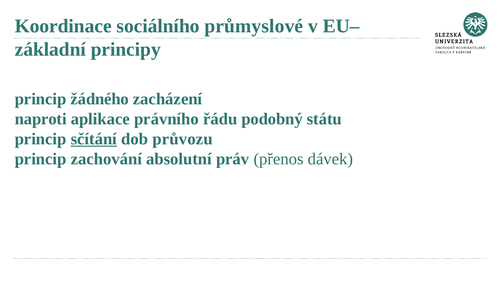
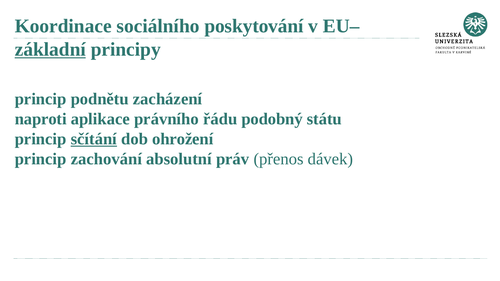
průmyslové: průmyslové -> poskytování (254, 26)
základní underline: none -> present (50, 50)
žádného: žádného -> podnětu (100, 99)
průvozu: průvozu -> ohrožení (183, 139)
